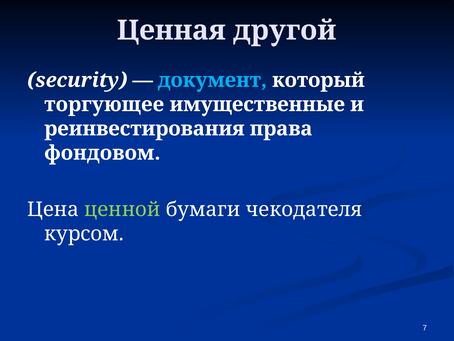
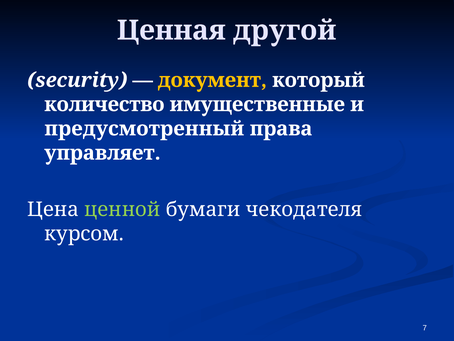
документ colour: light blue -> yellow (212, 80)
торгующее: торгующее -> количество (104, 104)
реинвестирования: реинвестирования -> предусмотренный (144, 129)
фондовом: фондовом -> управляет (102, 153)
